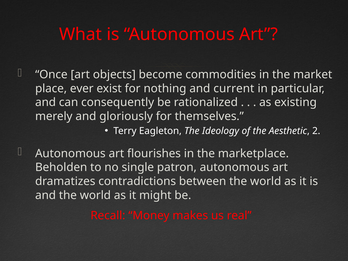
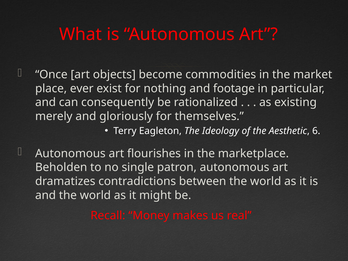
current: current -> footage (234, 89)
2: 2 -> 6 (316, 131)
